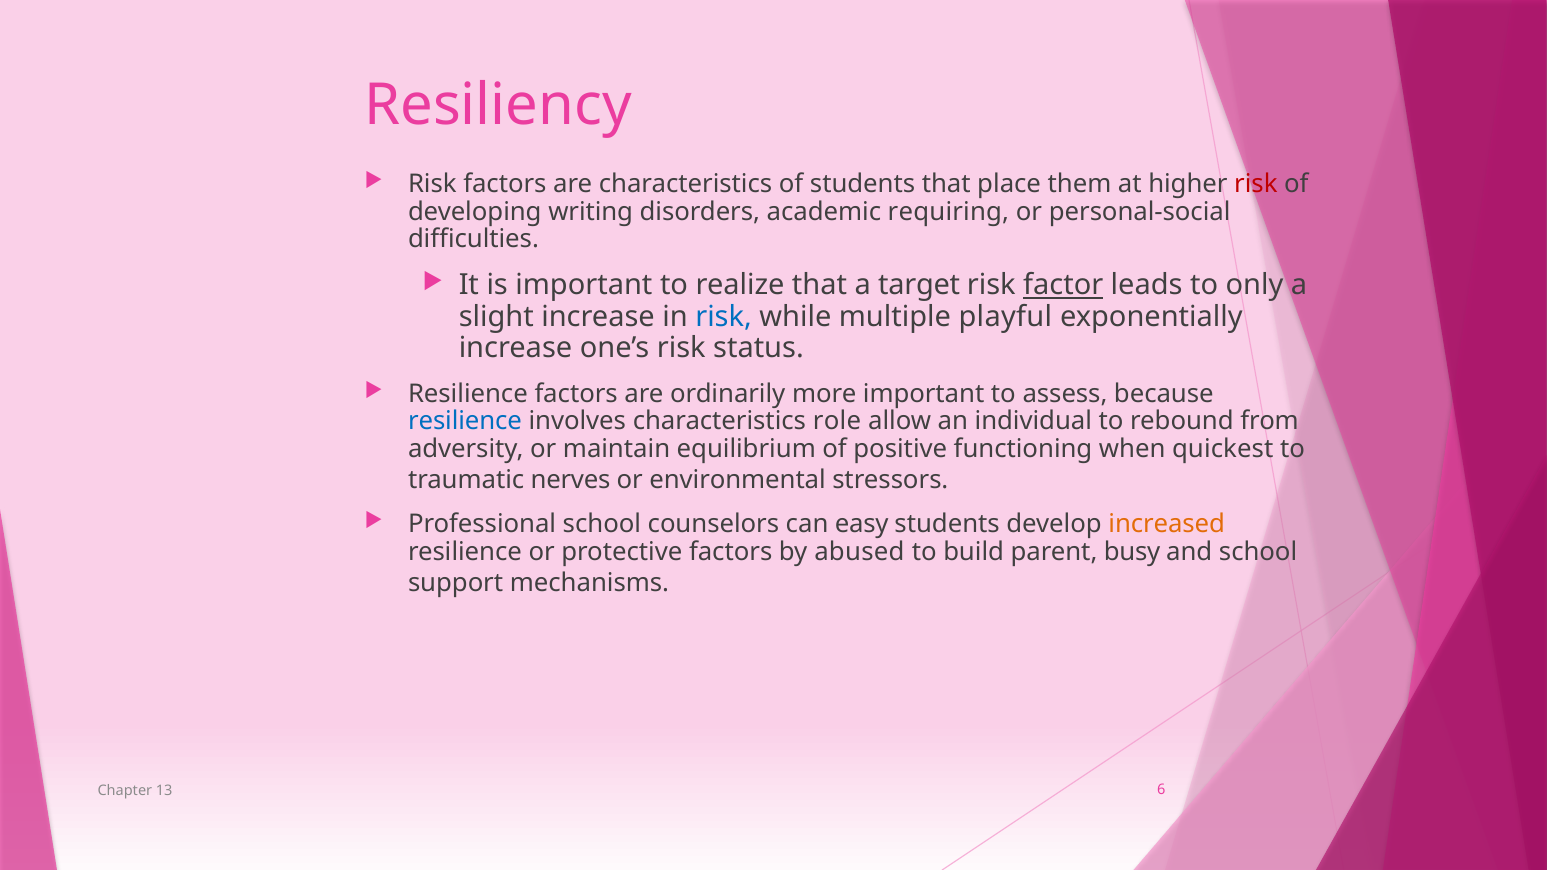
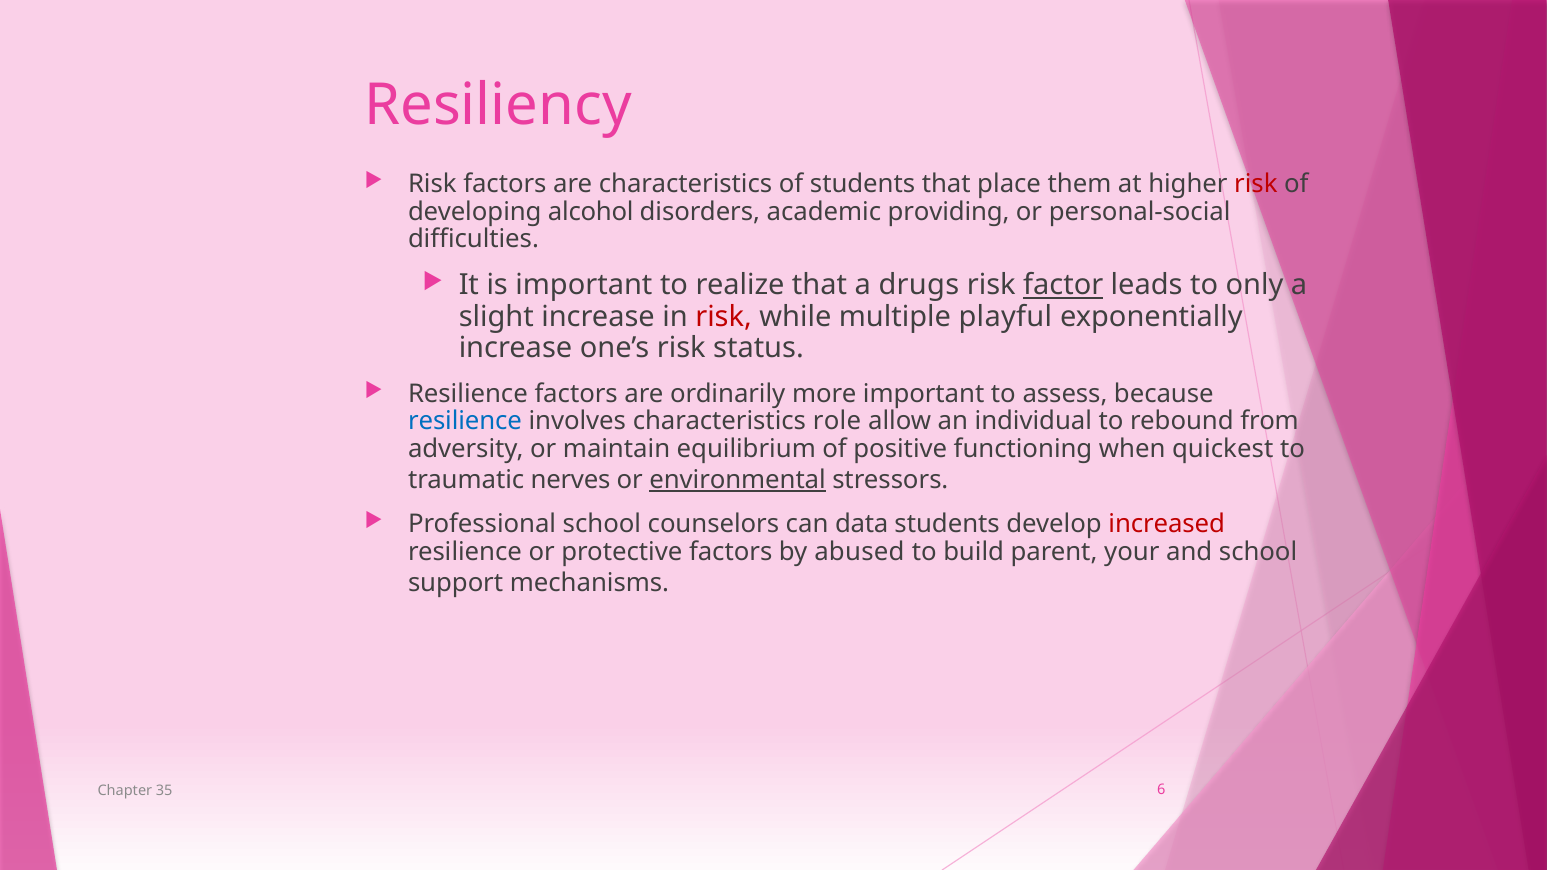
writing: writing -> alcohol (591, 212)
requiring: requiring -> providing (949, 212)
target: target -> drugs (919, 285)
risk colour: blue -> red (724, 317)
environmental underline: none -> present (738, 480)
easy: easy -> data (862, 525)
increased colour: orange -> red (1167, 525)
busy: busy -> your (1132, 552)
13: 13 -> 35 (164, 791)
